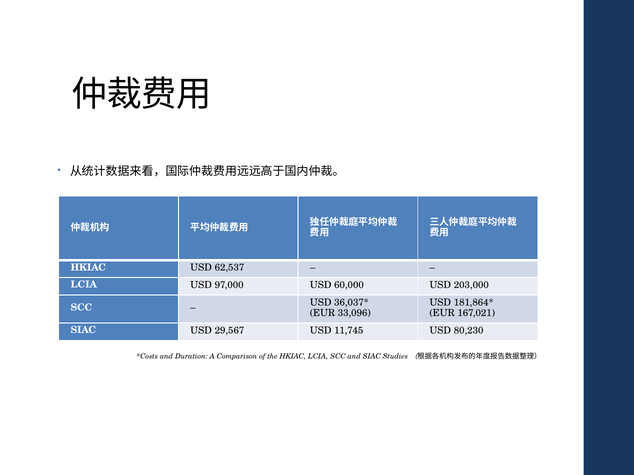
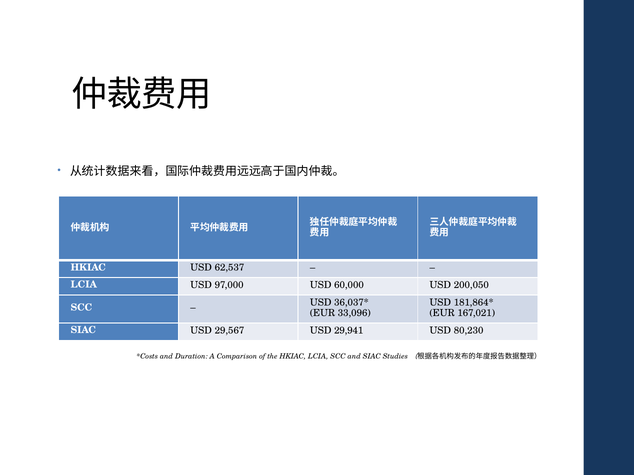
203,000: 203,000 -> 200,050 (471, 285)
11,745: 11,745 -> 29,941 (349, 331)
